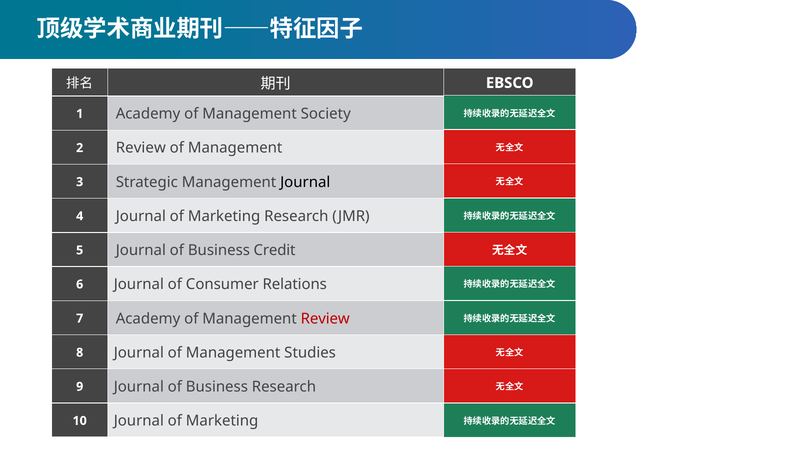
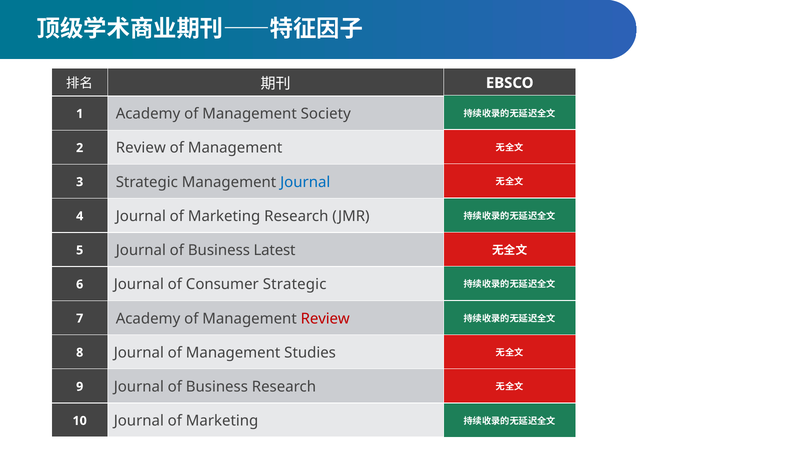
Journal colour: black -> blue (305, 182)
Credit: Credit -> Latest (275, 250)
Consumer Relations: Relations -> Strategic (295, 284)
